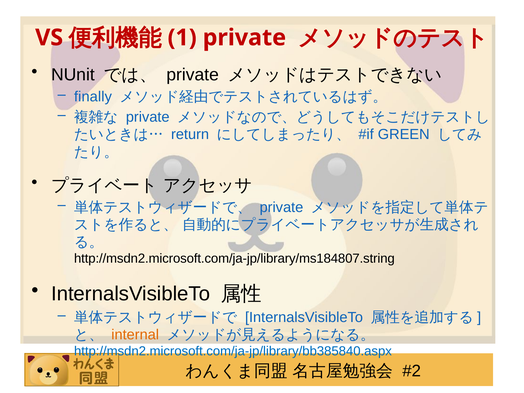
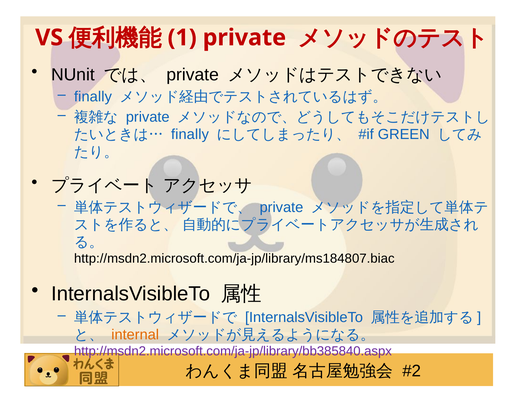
return: return -> finally (190, 134)
http://msdn2.microsoft.com/ja-jp/library/ms184807.string: http://msdn2.microsoft.com/ja-jp/library/ms184807.string -> http://msdn2.microsoft.com/ja-jp/library/ms184807.biac (234, 259)
http://msdn2.microsoft.com/ja-jp/library/bb385840.aspx colour: blue -> purple (233, 351)
